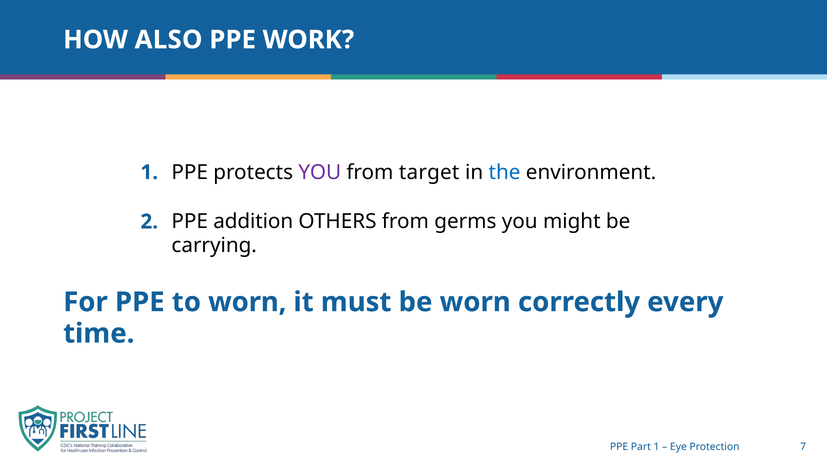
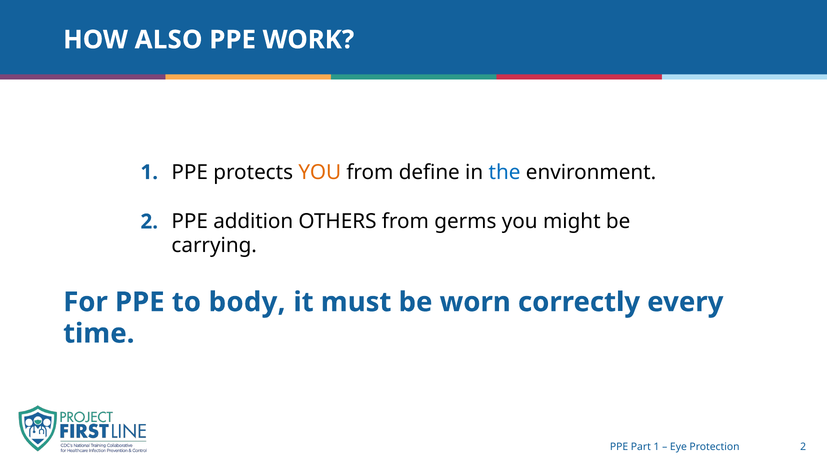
YOU colour: purple -> orange (320, 172)
target: target -> define (429, 172)
to worn: worn -> body (247, 302)
Protection 7: 7 -> 2 (803, 447)
